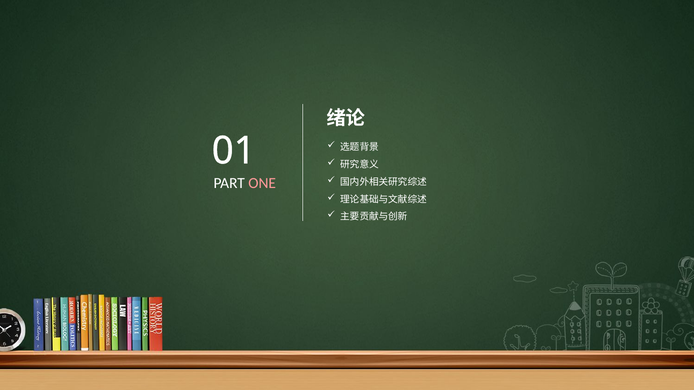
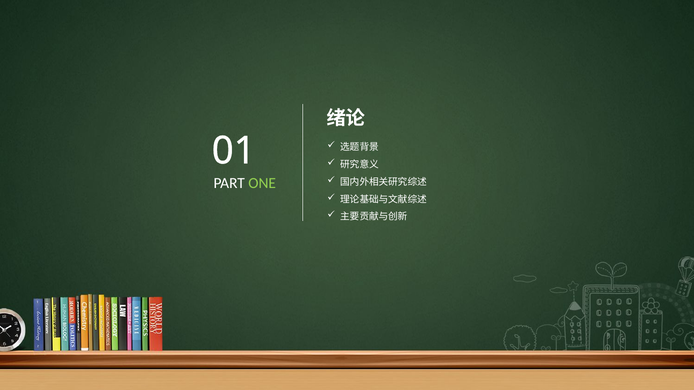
ONE colour: pink -> light green (262, 183)
